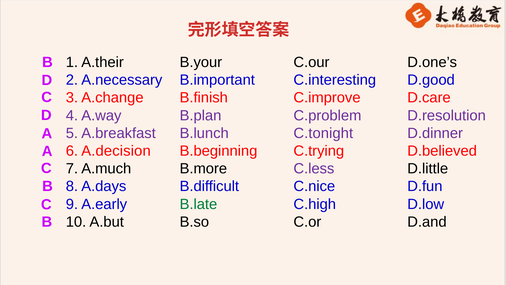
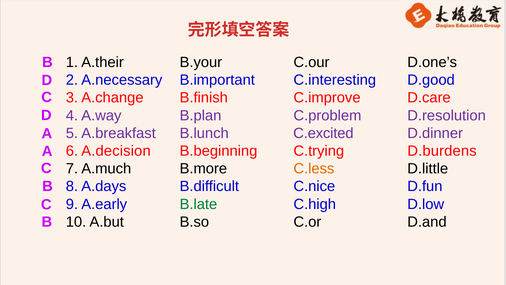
C.tonight: C.tonight -> C.excited (323, 133)
D.believed: D.believed -> D.burdens (442, 151)
C.less colour: purple -> orange (314, 168)
